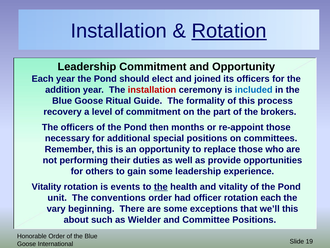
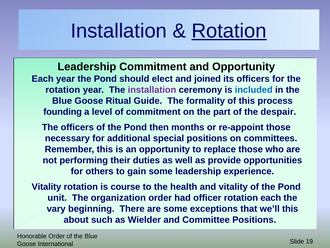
addition: addition -> rotation (63, 90)
installation colour: red -> purple (152, 90)
recovery: recovery -> founding (63, 112)
brokers: brokers -> despair (278, 112)
events: events -> course (125, 186)
the underline: present -> none (161, 186)
conventions: conventions -> organization (118, 197)
